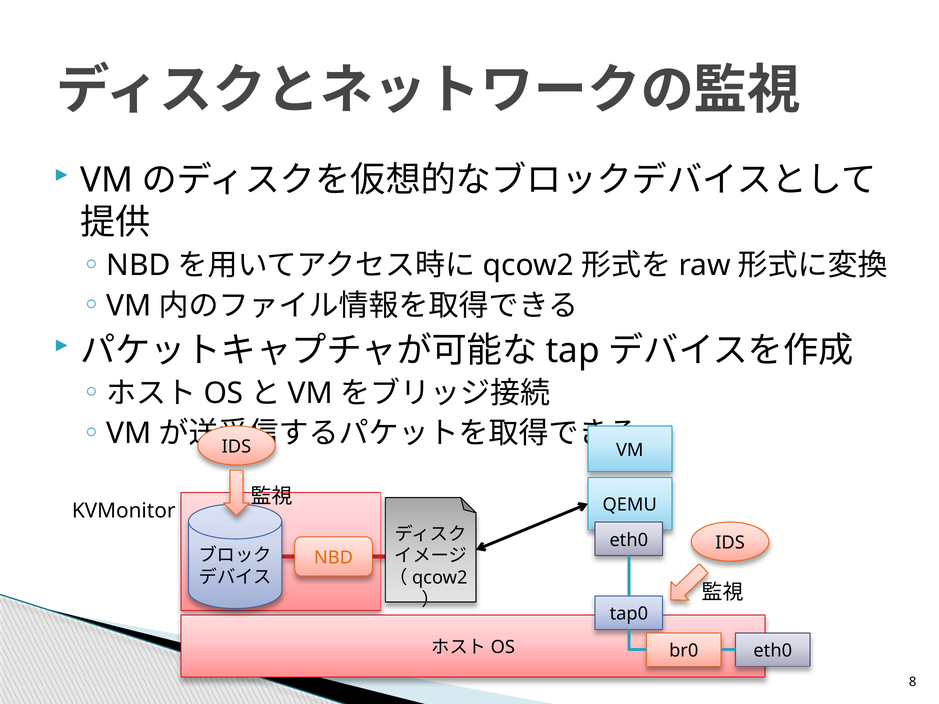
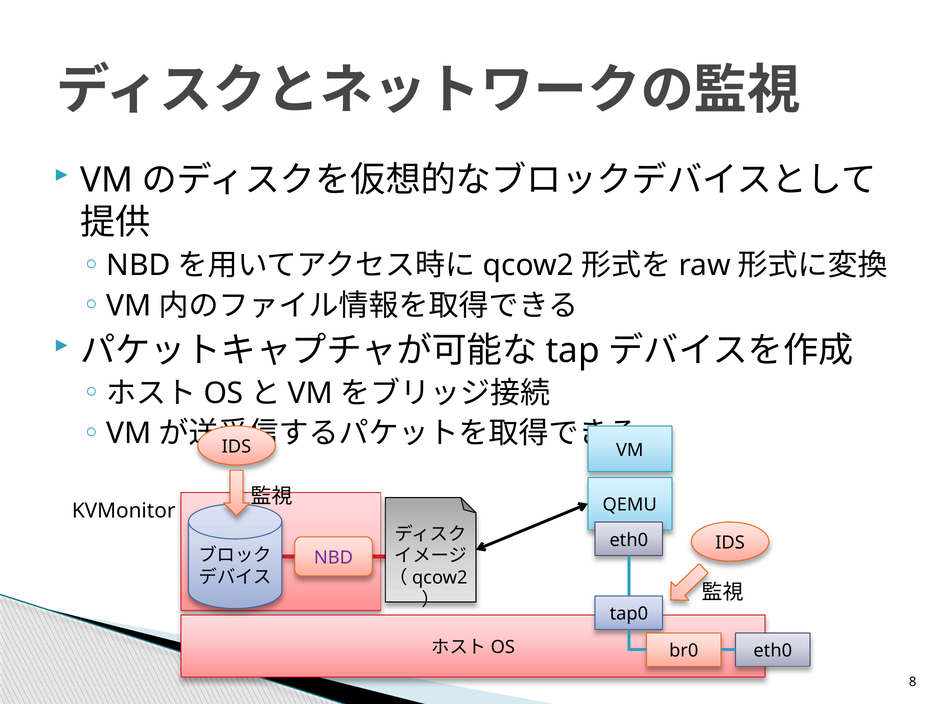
NBD colour: orange -> purple (333, 558)
